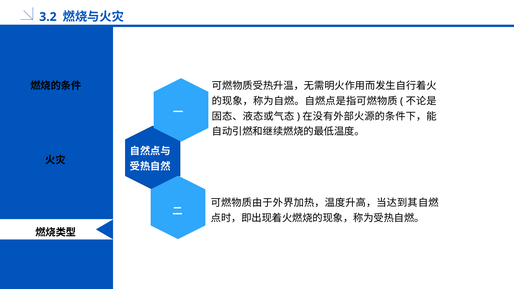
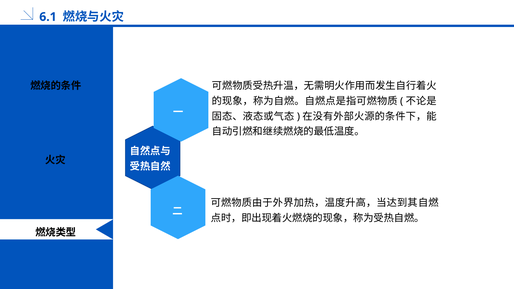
3.2: 3.2 -> 6.1 (48, 17)
